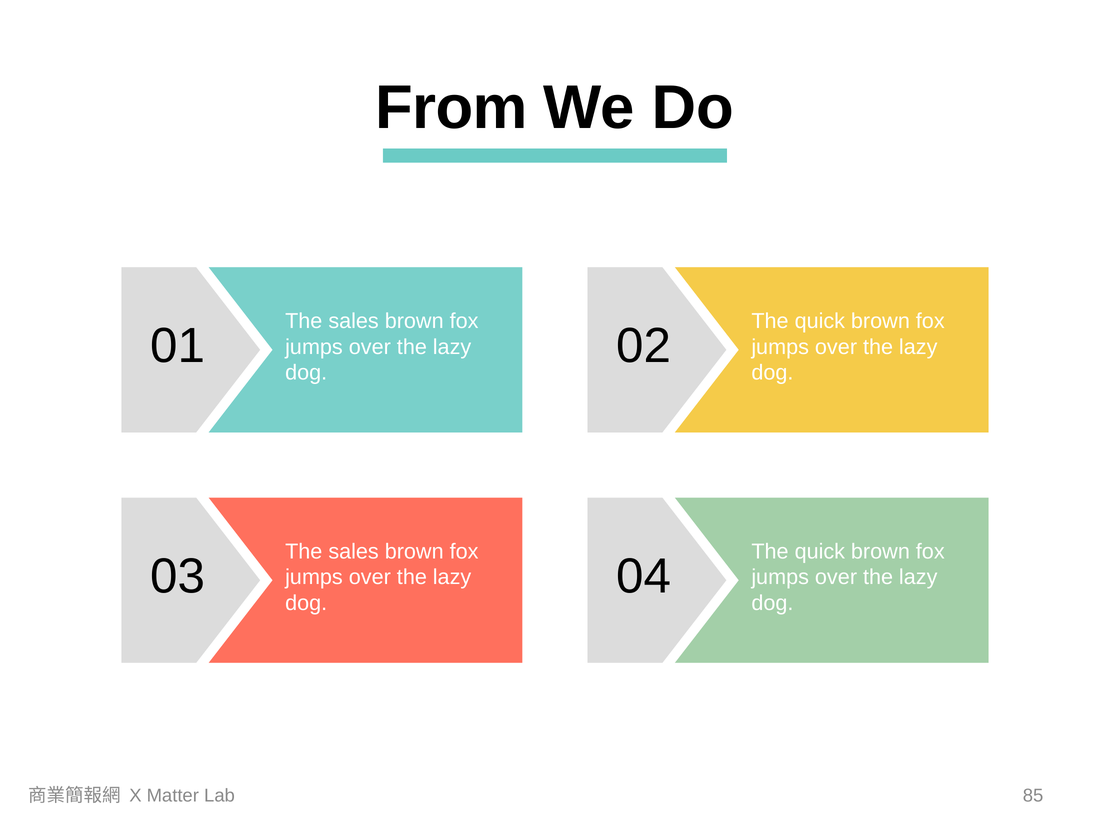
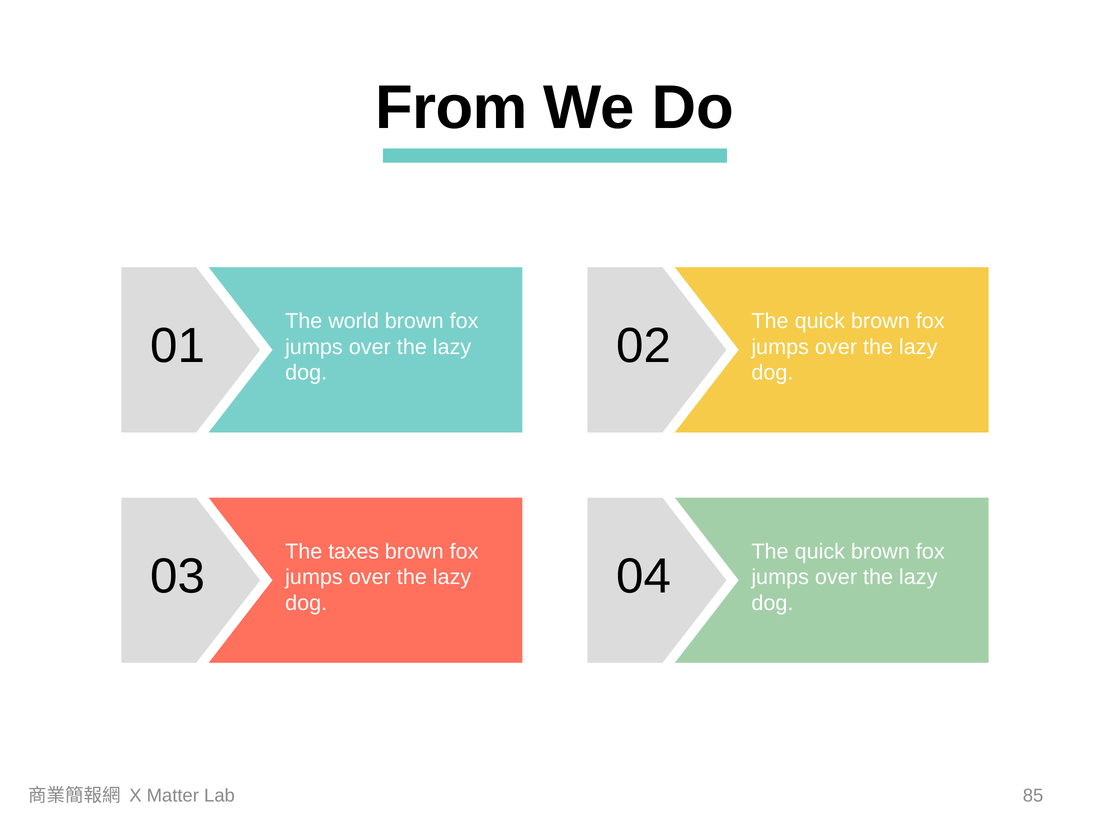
sales: sales -> world (354, 321)
sales: sales -> taxes (354, 551)
